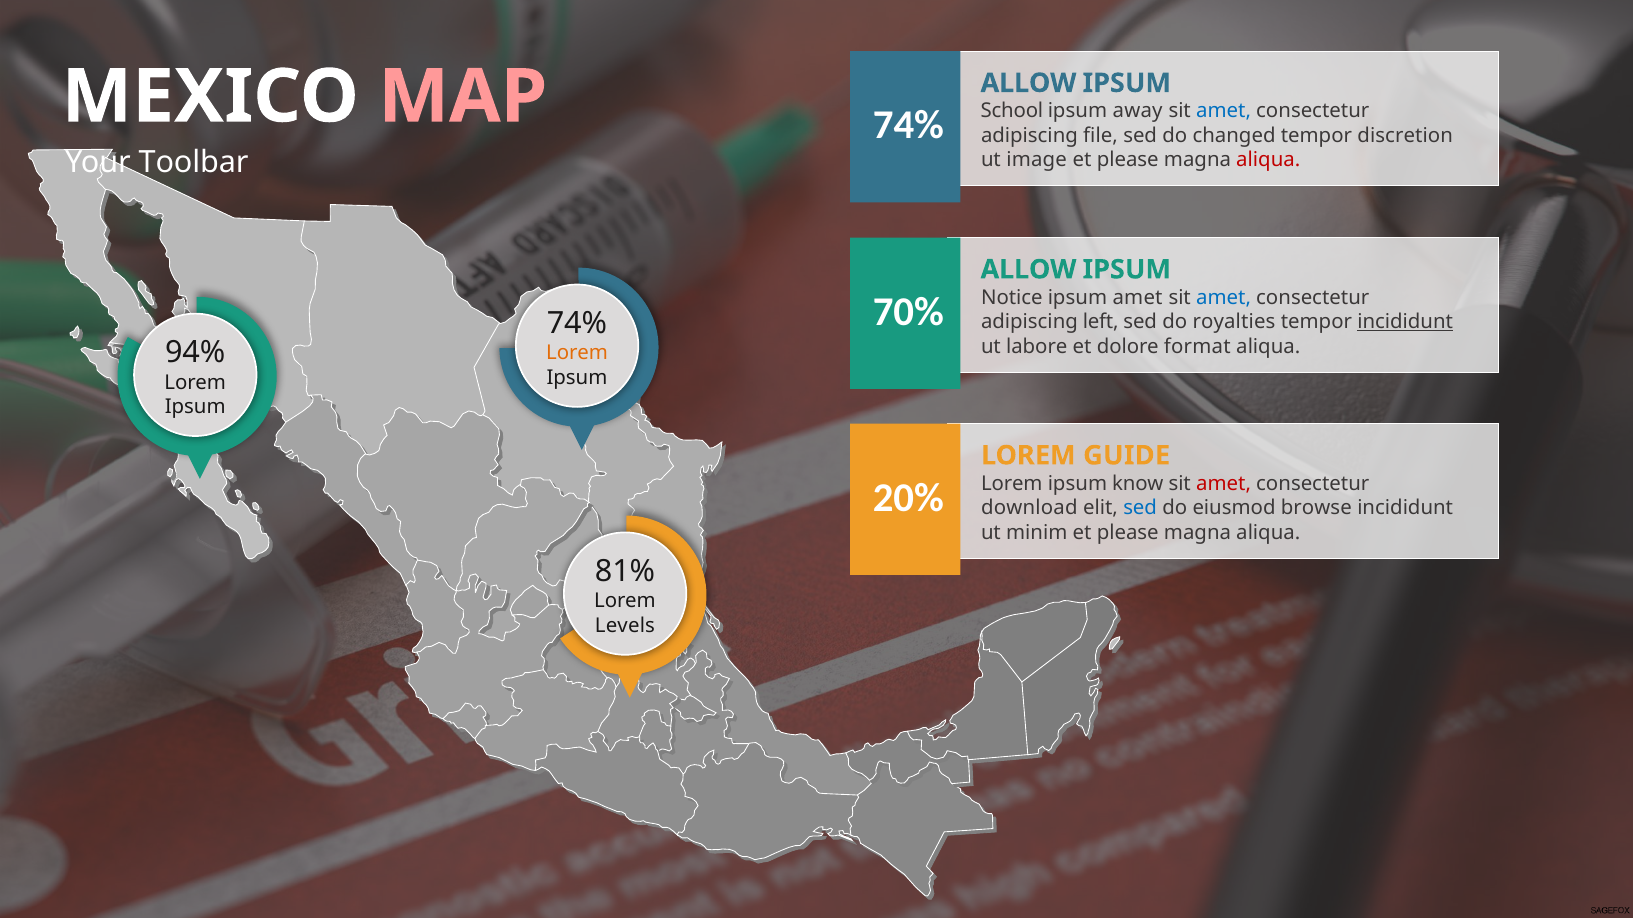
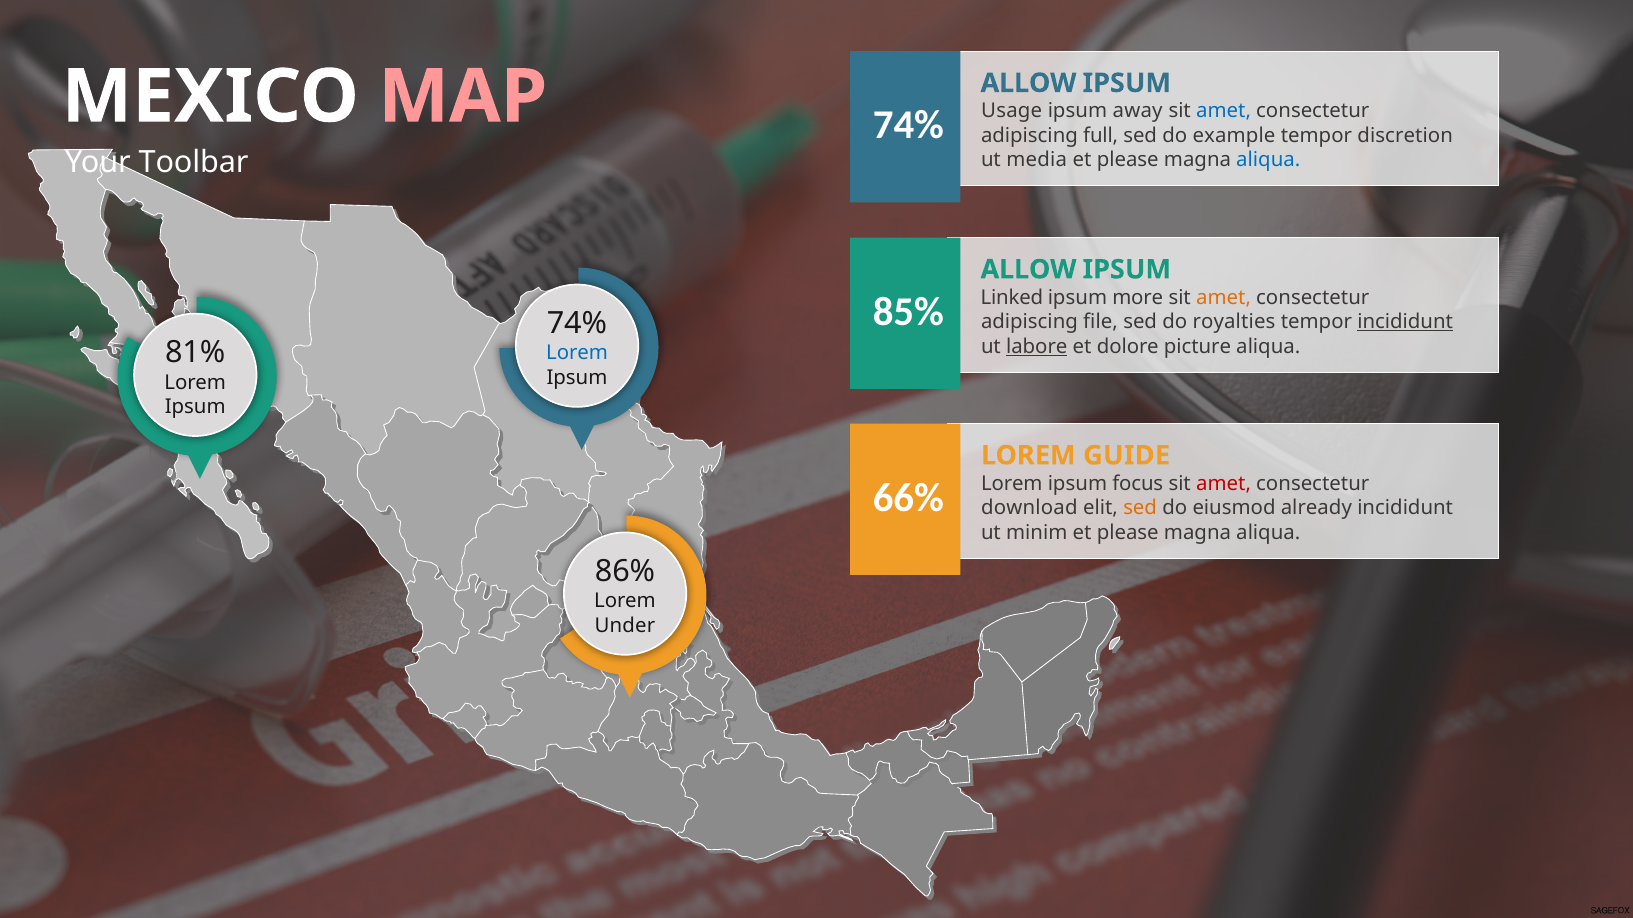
School: School -> Usage (1012, 111)
file: file -> full (1101, 136)
changed: changed -> example (1234, 136)
image: image -> media (1037, 160)
aliqua colour: red -> blue (1268, 160)
Notice: Notice -> Linked (1012, 298)
ipsum amet: amet -> more (1138, 298)
amet colour: blue -> orange (1224, 298)
70%: 70% -> 85% (908, 312)
left: left -> file (1101, 322)
labore underline: none -> present (1037, 347)
format: format -> picture (1197, 347)
94%: 94% -> 81% (195, 353)
Lorem colour: orange -> blue (577, 353)
know: know -> focus (1138, 484)
20%: 20% -> 66% (908, 498)
sed colour: blue -> orange (1140, 508)
browse: browse -> already (1316, 508)
81%: 81% -> 86% (625, 572)
Levels: Levels -> Under (625, 626)
